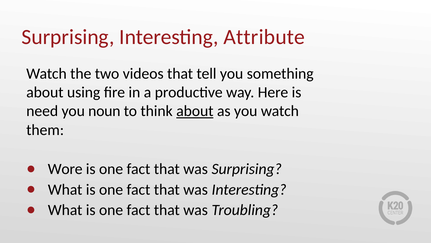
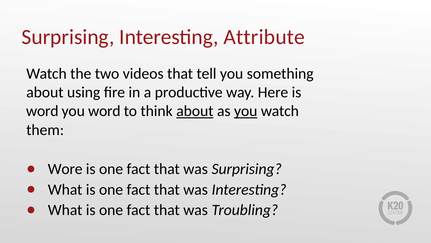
need: need -> word (42, 111)
you noun: noun -> word (104, 111)
you underline: none -> present (246, 111)
